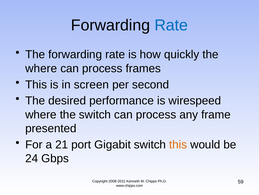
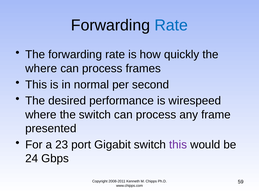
screen: screen -> normal (91, 84)
21: 21 -> 23 (62, 144)
this colour: orange -> purple (178, 144)
